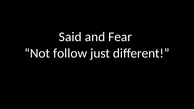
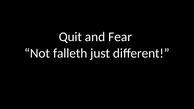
Said: Said -> Quit (70, 37)
follow: follow -> falleth (70, 53)
